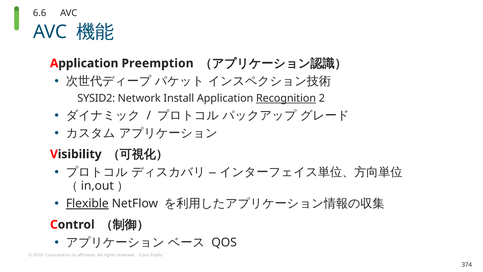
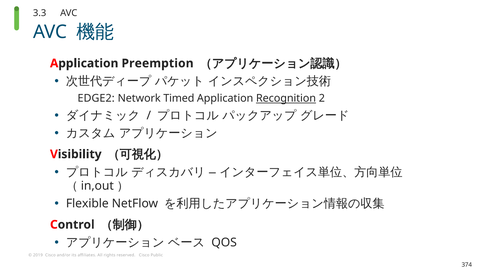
6.6: 6.6 -> 3.3 (40, 13)
SYSID2: SYSID2 -> EDGE2 (96, 98)
Install: Install -> Timed (179, 98)
Flexible underline: present -> none (87, 203)
